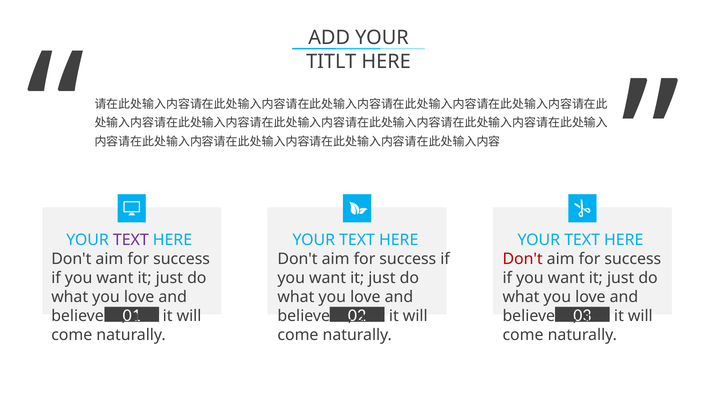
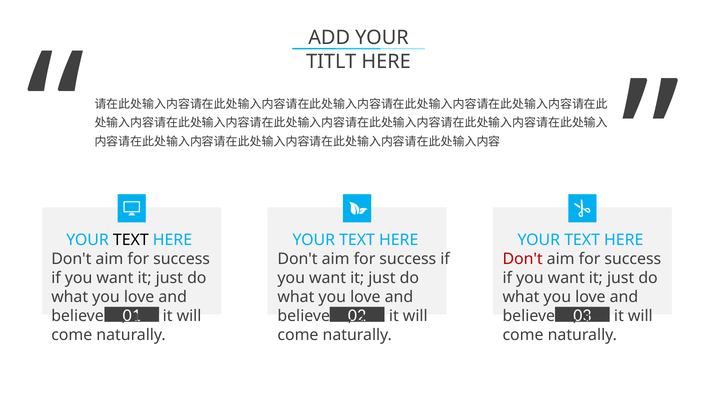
TEXT colour: purple -> black (131, 240)
